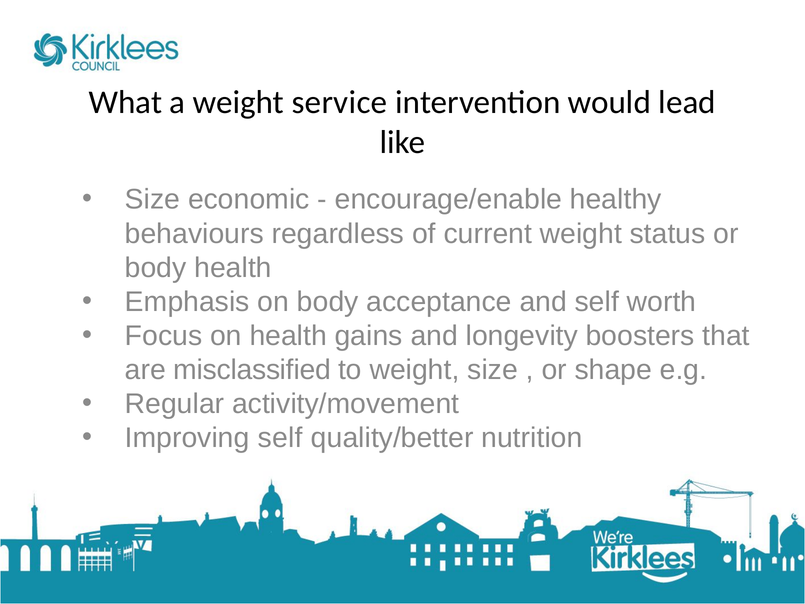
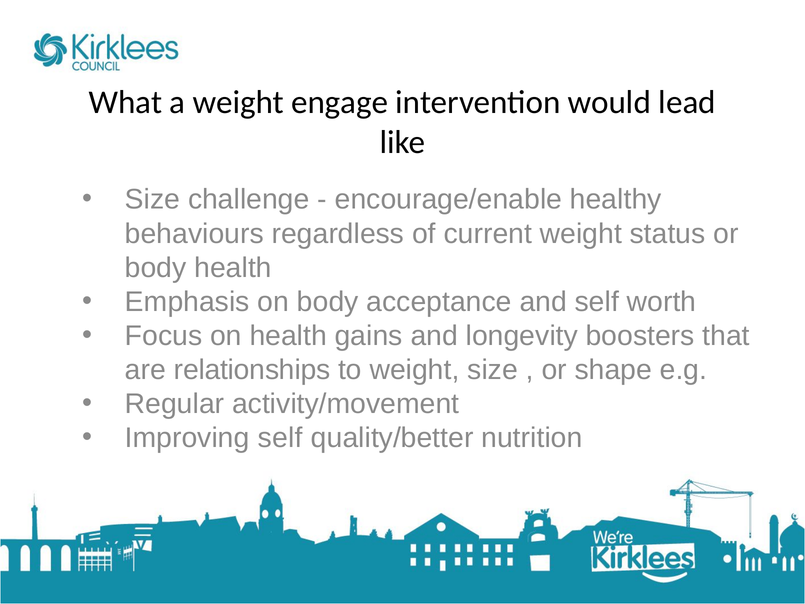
service: service -> engage (340, 102)
economic: economic -> challenge (249, 200)
misclassified: misclassified -> relationships (252, 370)
